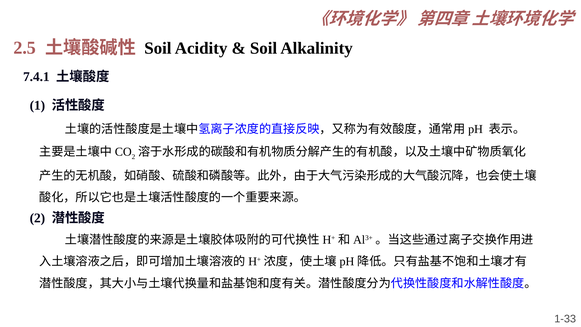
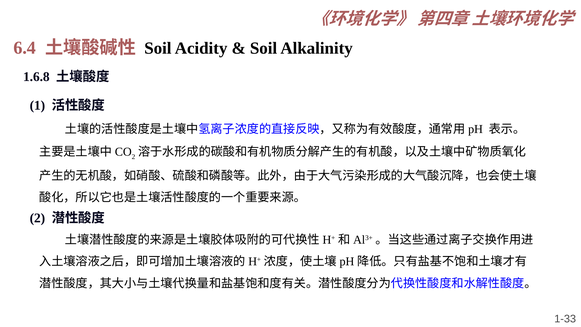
2.5: 2.5 -> 6.4 (25, 48)
7.4.1: 7.4.1 -> 1.6.8 (36, 77)
